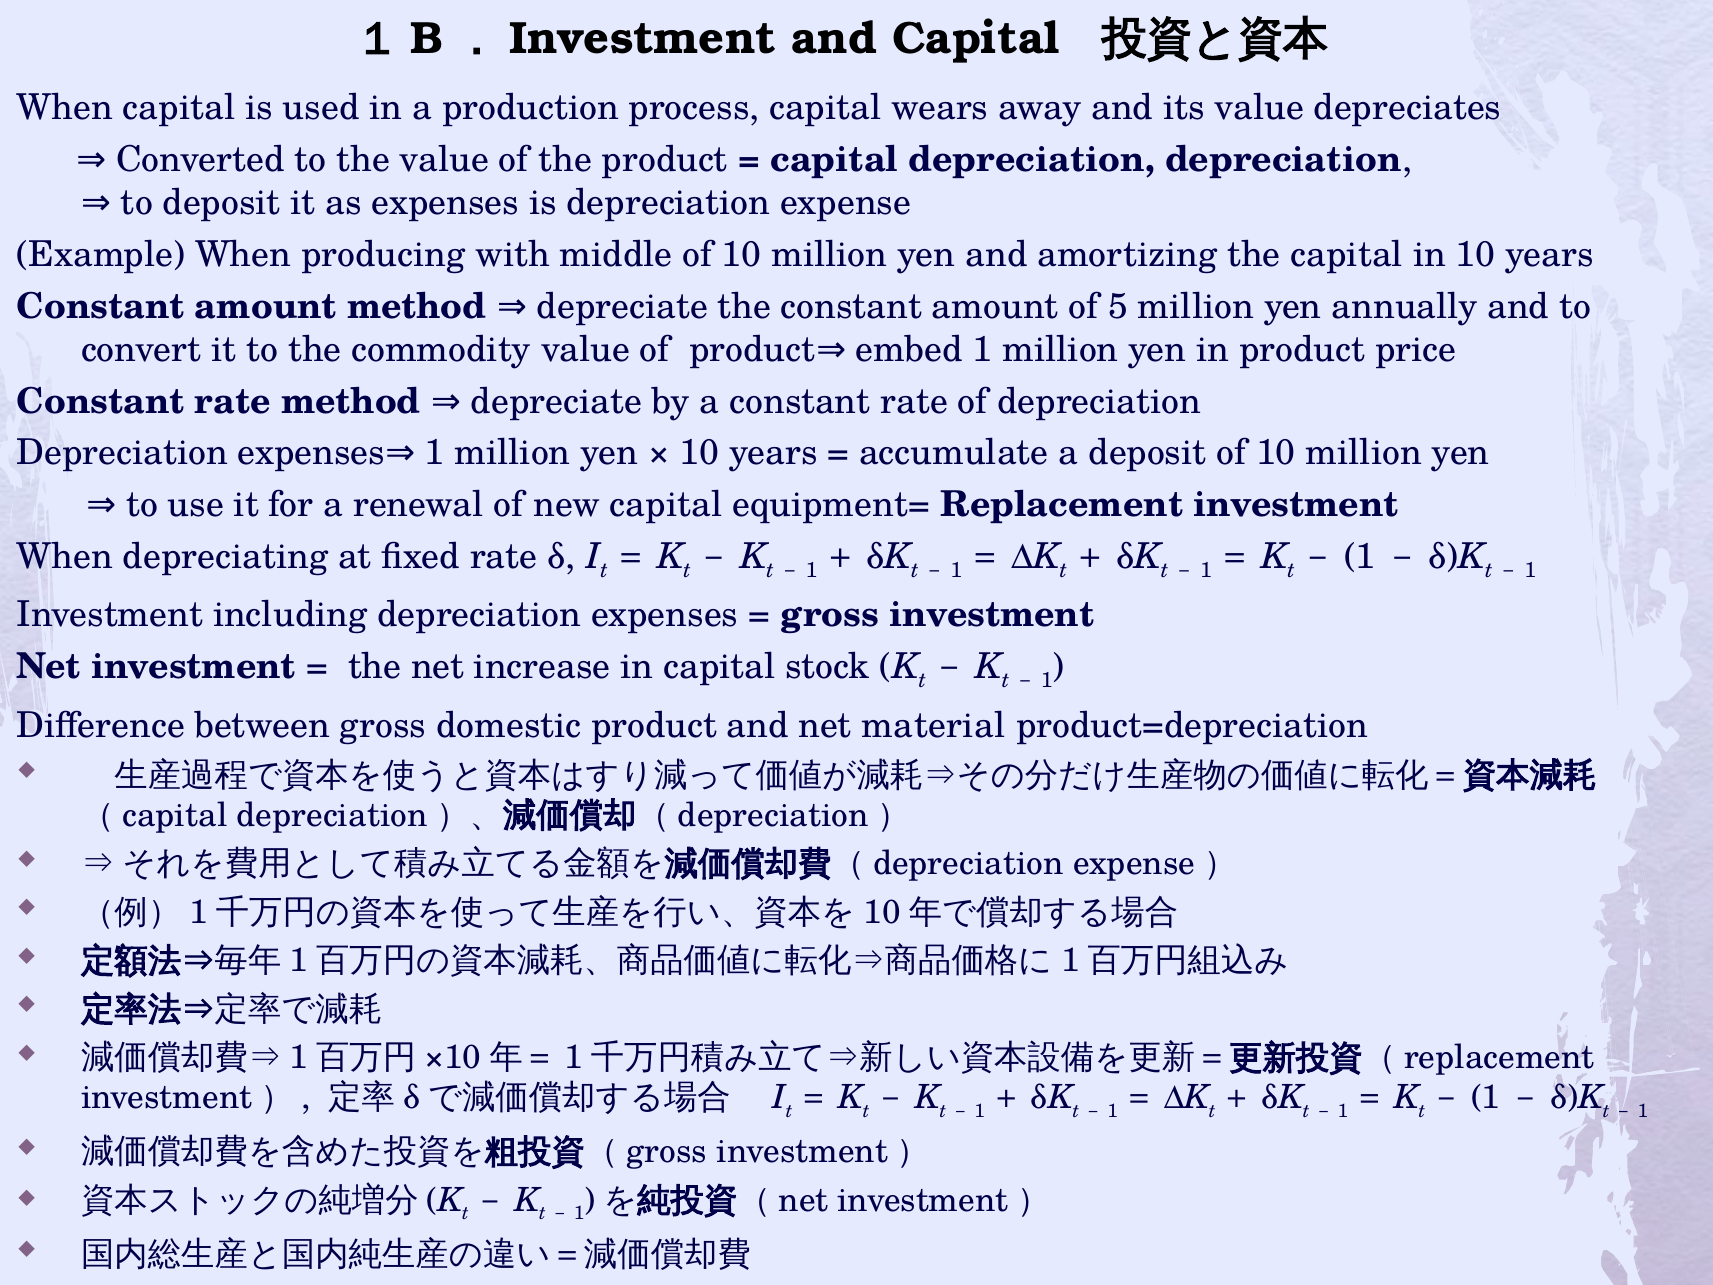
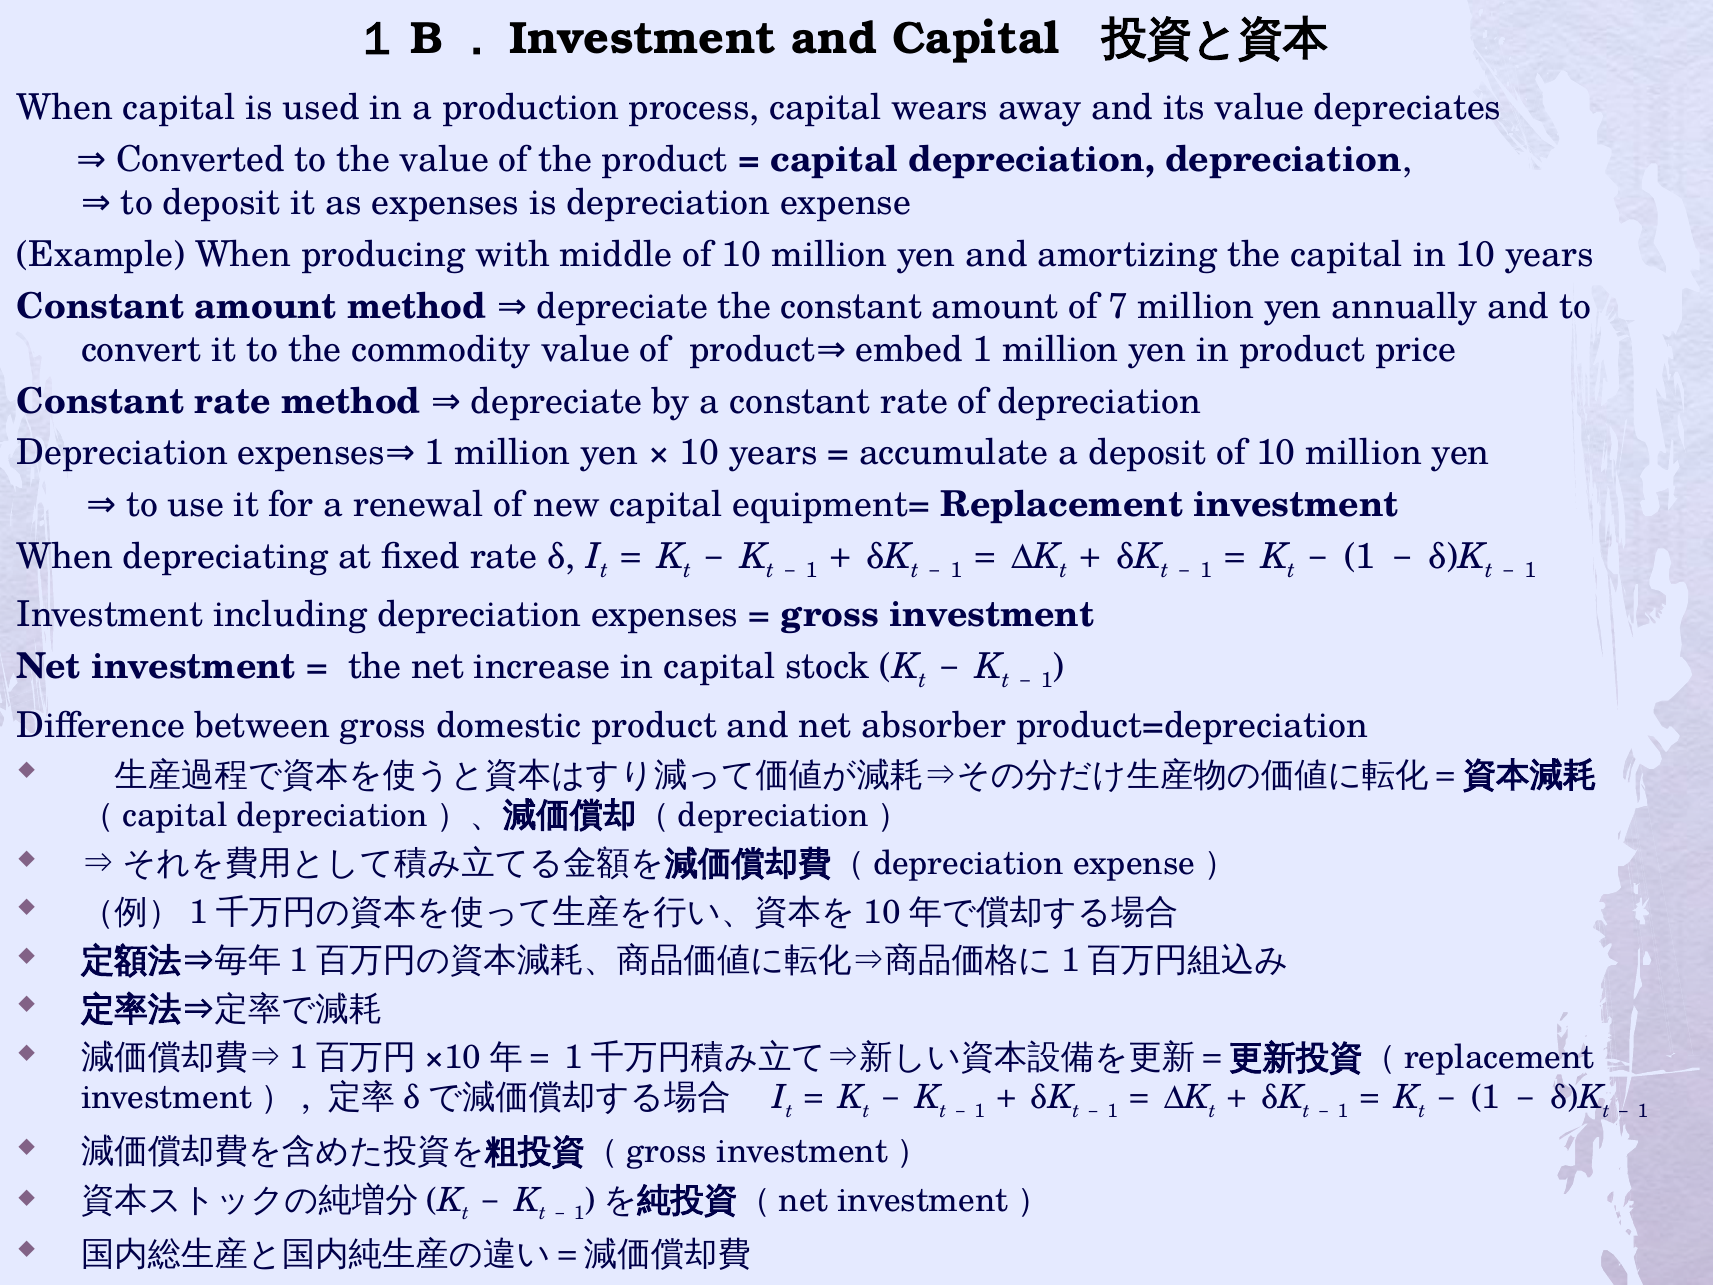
5: 5 -> 7 (1118, 307)
material: material -> absorber (934, 725)
